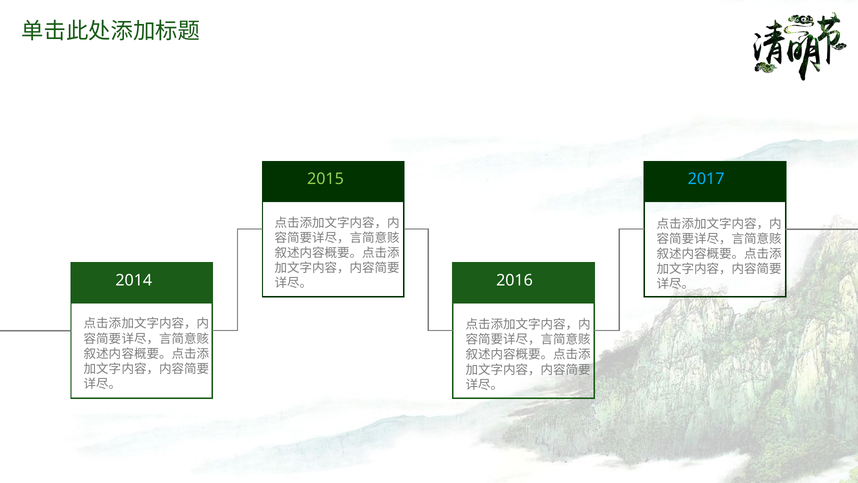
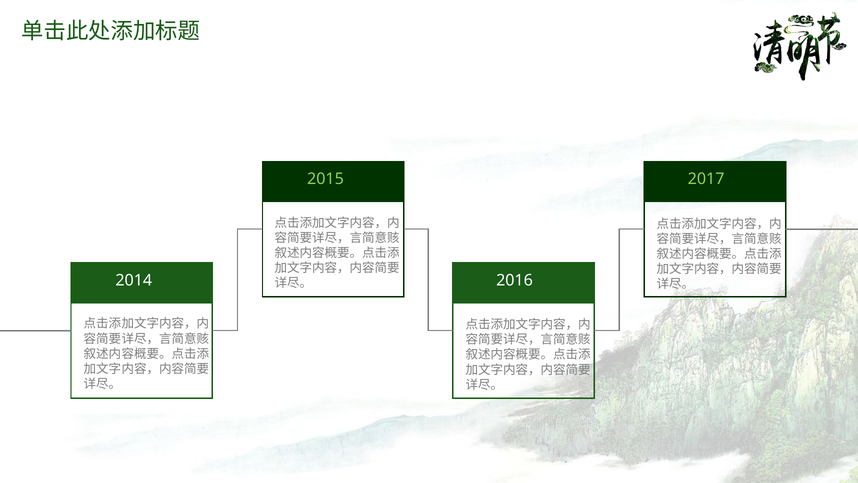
2017 colour: light blue -> light green (706, 179)
